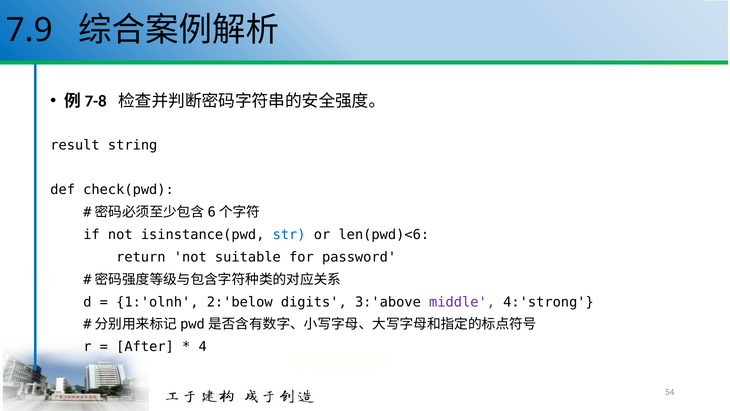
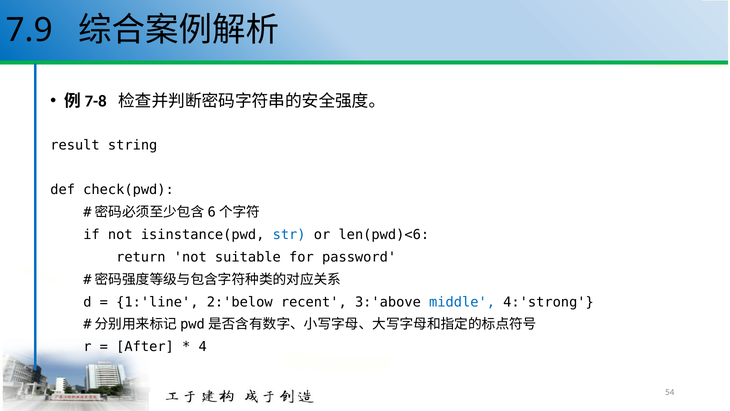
1:'olnh: 1:'olnh -> 1:'line (157, 302)
digits: digits -> recent (314, 302)
middle colour: purple -> blue (462, 302)
